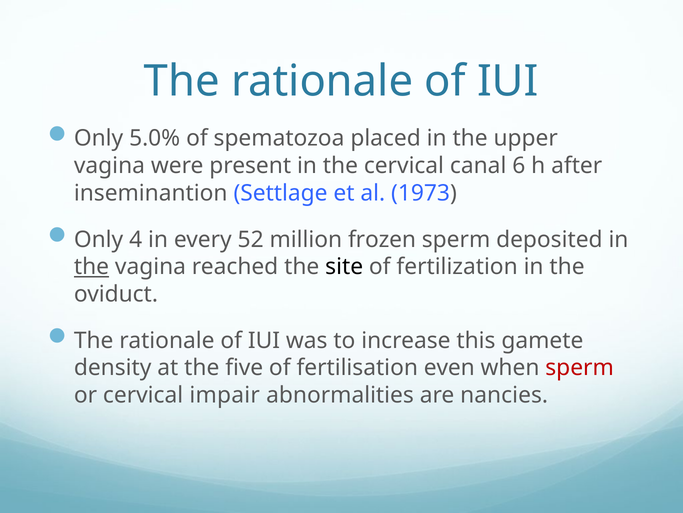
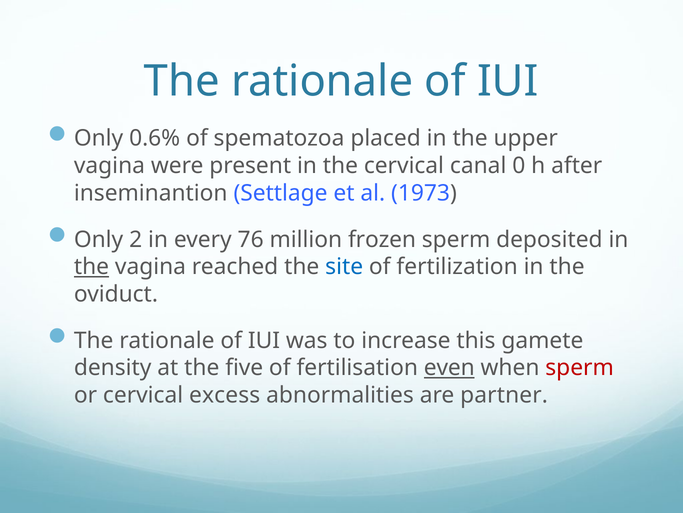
5.0%: 5.0% -> 0.6% (155, 138)
6: 6 -> 0 (519, 166)
4: 4 -> 2 (136, 239)
52: 52 -> 76 (251, 239)
site colour: black -> blue (344, 266)
even underline: none -> present (449, 367)
impair: impair -> excess (225, 395)
nancies: nancies -> partner (504, 395)
